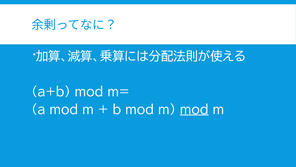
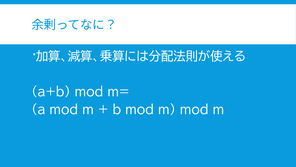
mod underline: present -> none (194, 109)
